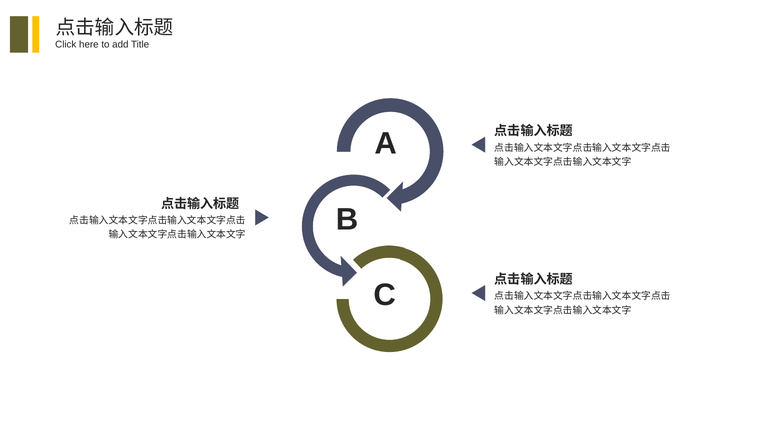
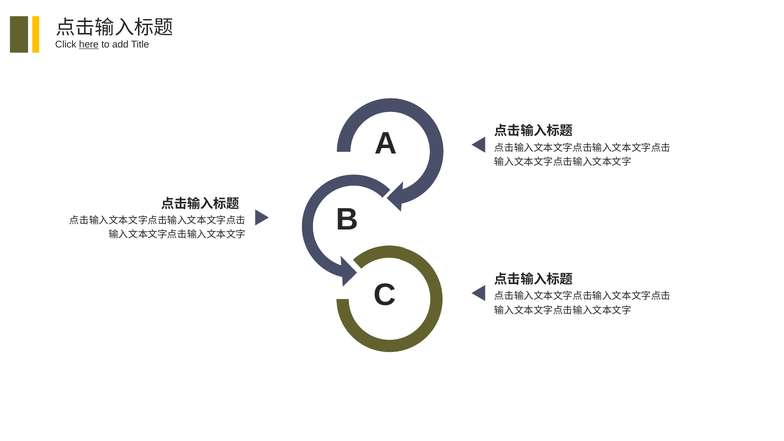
here underline: none -> present (89, 44)
